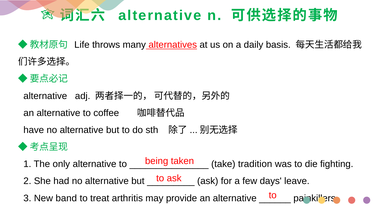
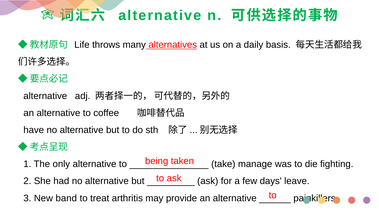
tradition: tradition -> manage (255, 164)
